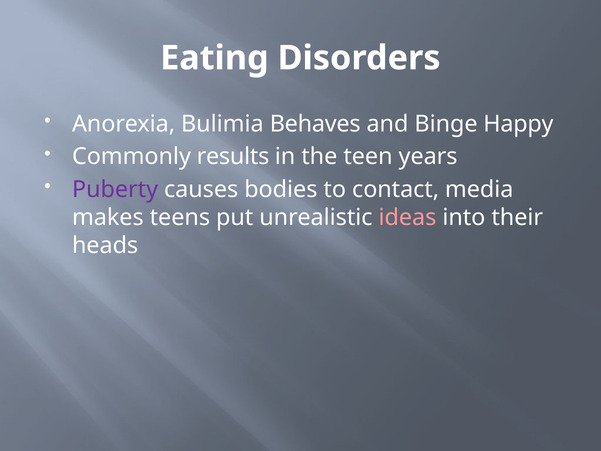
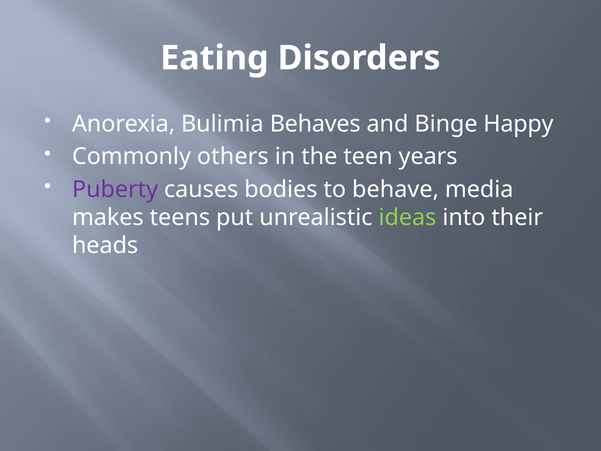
results: results -> others (233, 157)
contact: contact -> behave (395, 189)
ideas colour: pink -> light green (407, 217)
